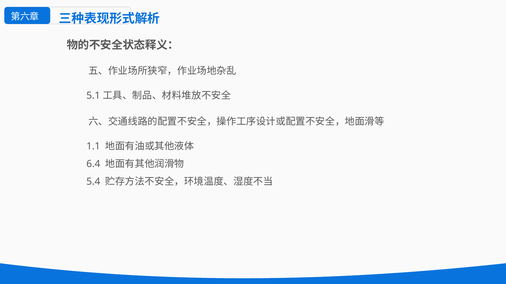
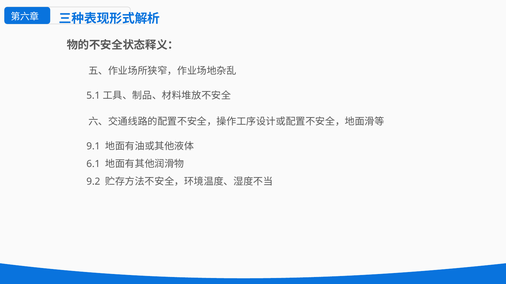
1.1: 1.1 -> 9.1 (93, 147)
6.4: 6.4 -> 6.1 (93, 164)
5.4: 5.4 -> 9.2 (93, 182)
